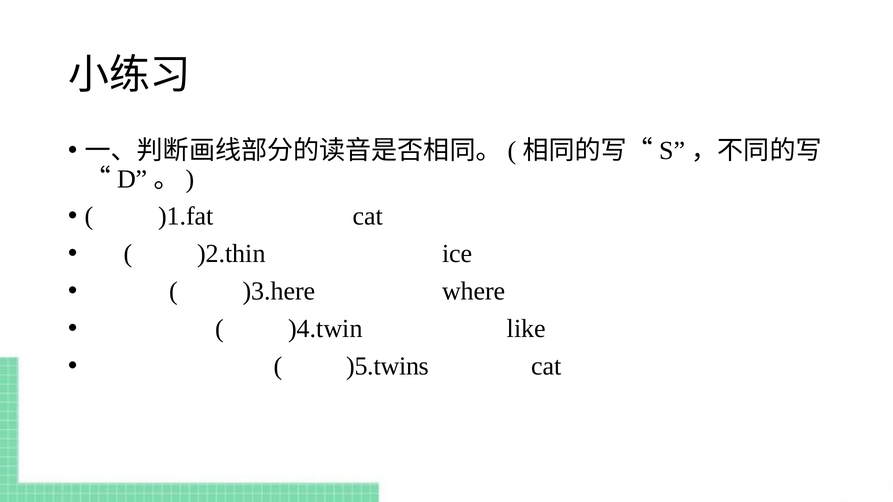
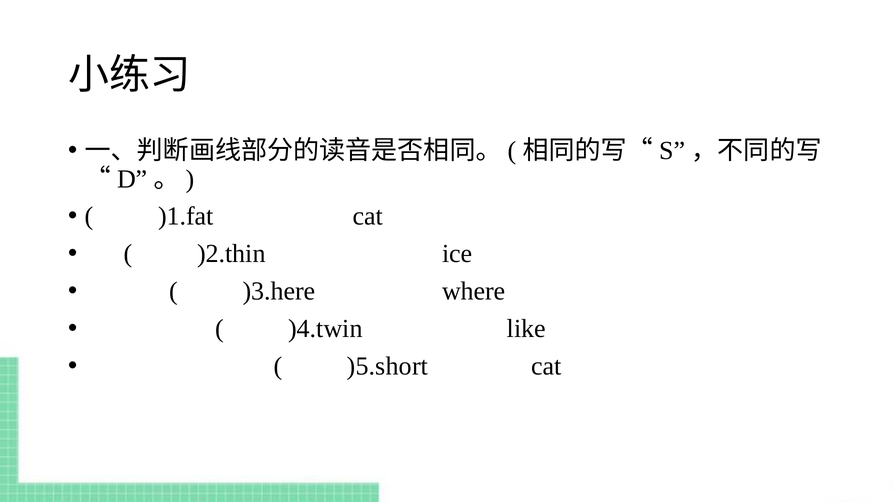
)5.twins: )5.twins -> )5.short (387, 366)
